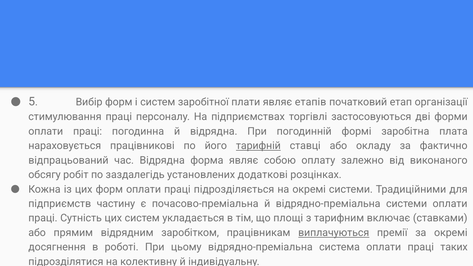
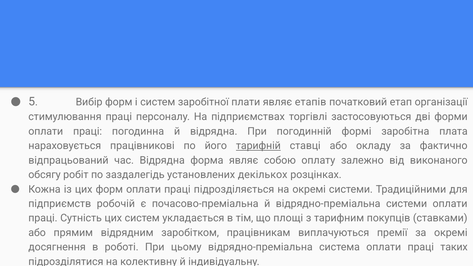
додаткові: додаткові -> декількох (263, 175)
частину: частину -> робочій (116, 204)
включає: включає -> покупців (389, 218)
виплачуються underline: present -> none (334, 233)
